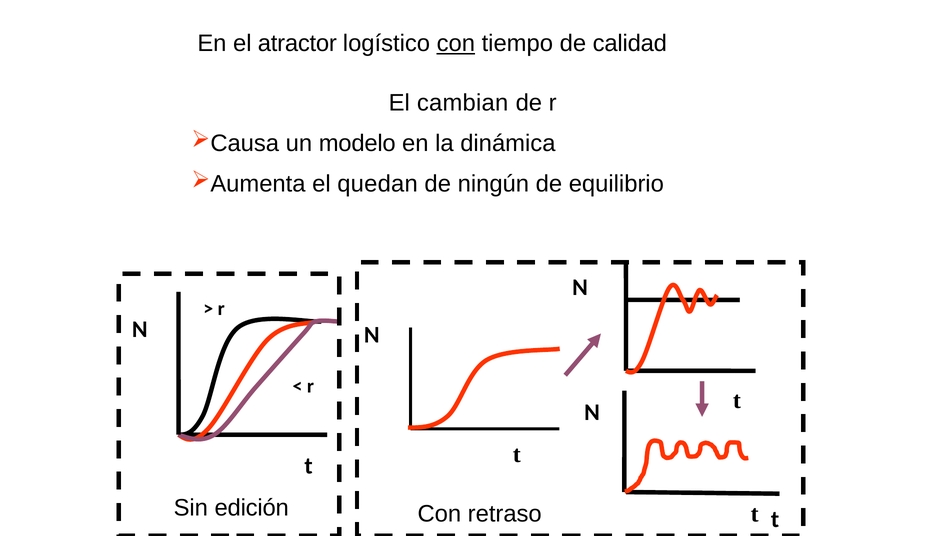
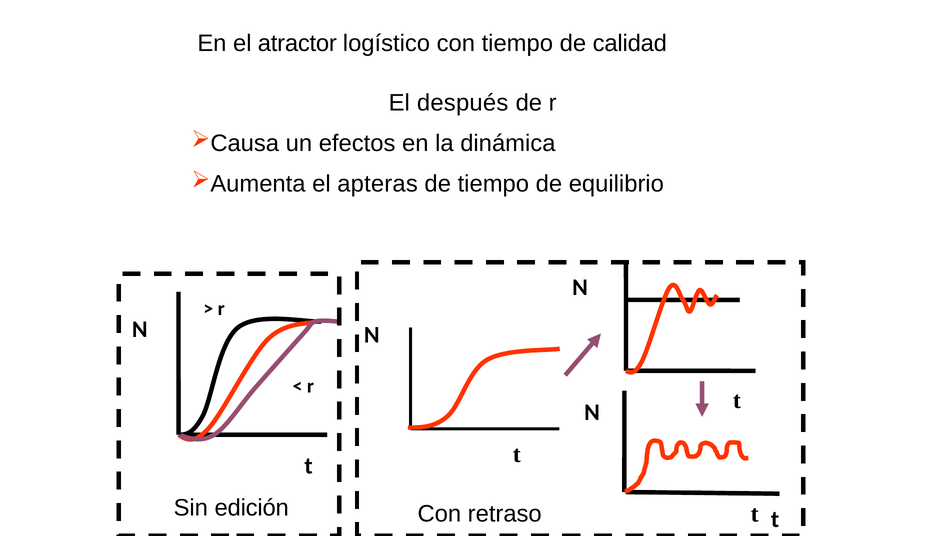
con underline: present -> none (456, 43)
cambian: cambian -> después (463, 103)
modelo: modelo -> efectos (357, 143)
quedan: quedan -> apteras (378, 184)
de ningún: ningún -> tiempo (493, 184)
